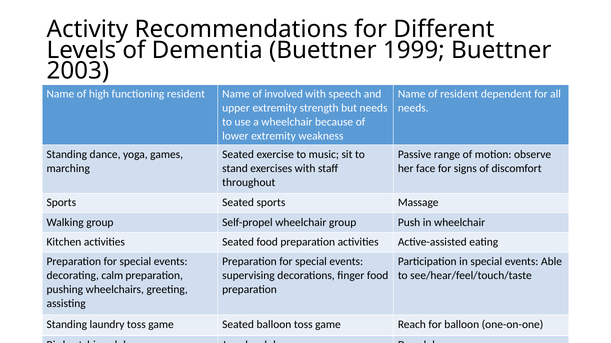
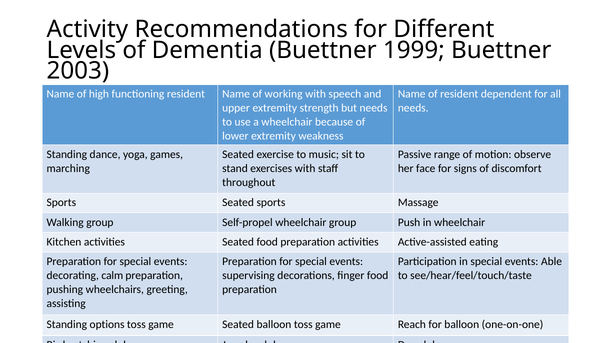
involved: involved -> working (284, 94)
laundry: laundry -> options (107, 325)
